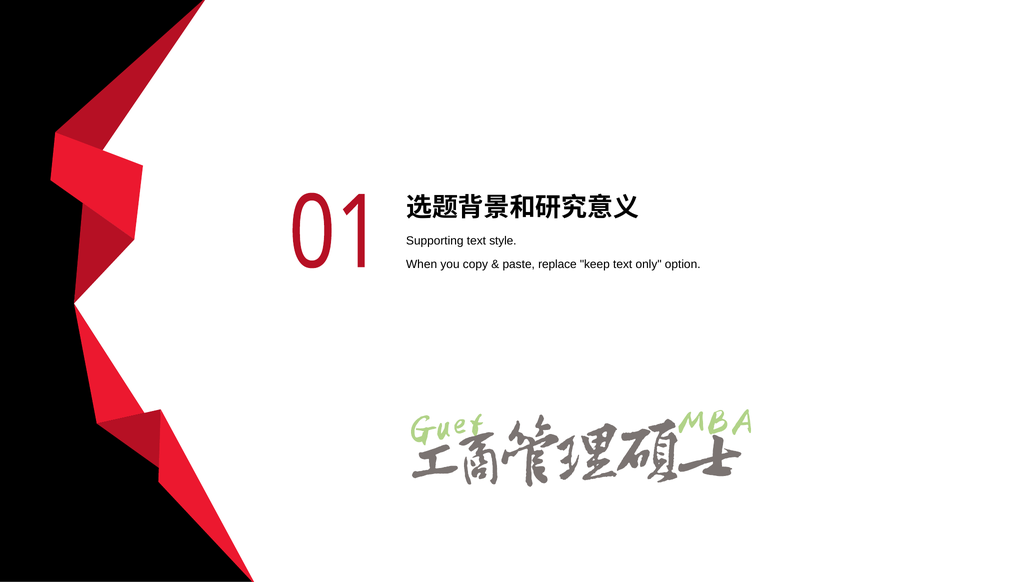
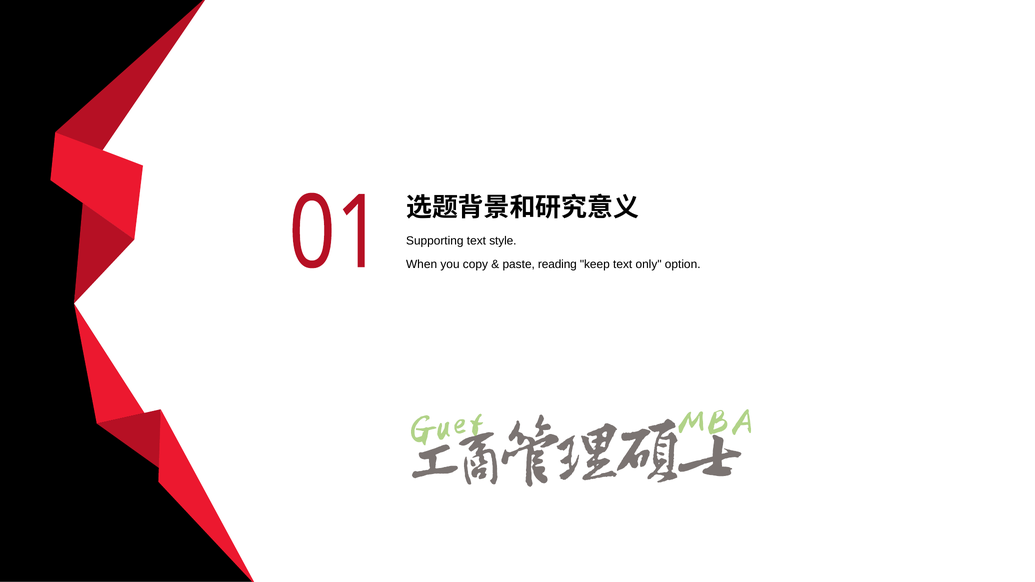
replace: replace -> reading (557, 264)
